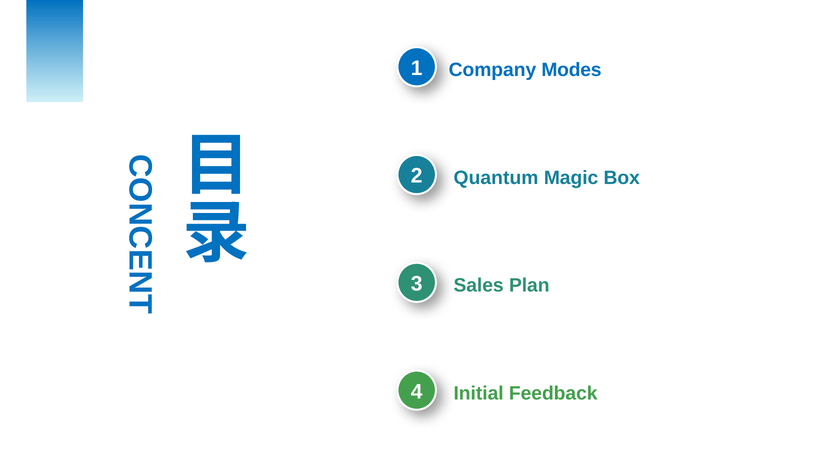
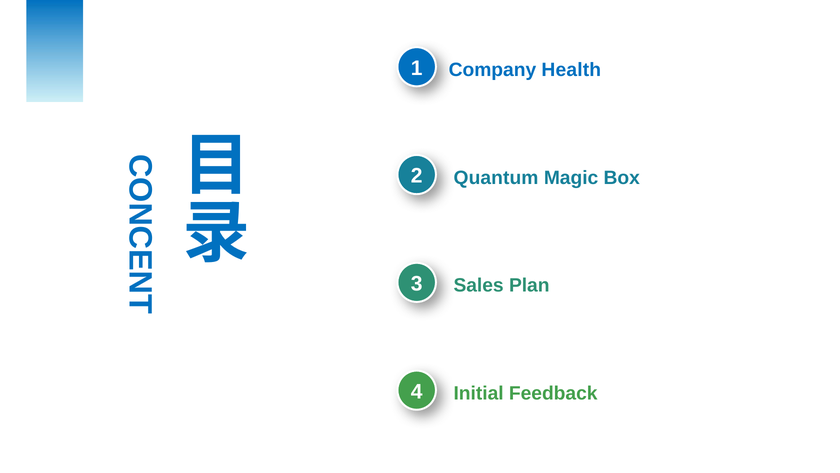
Modes: Modes -> Health (571, 70)
